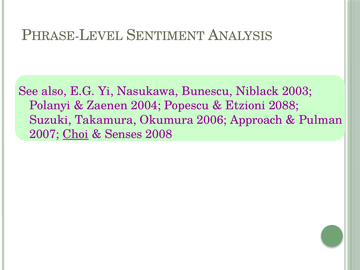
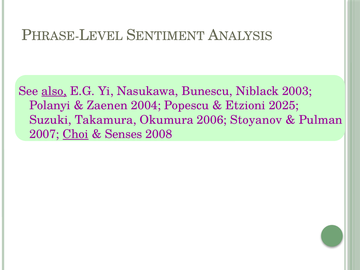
also underline: none -> present (54, 91)
2088: 2088 -> 2025 (284, 105)
Approach: Approach -> Stoyanov (256, 120)
